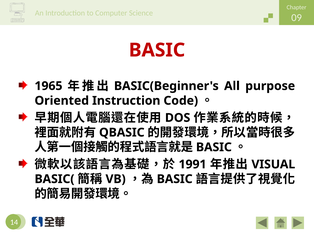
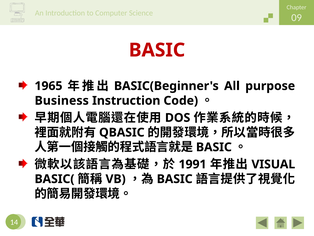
Oriented: Oriented -> Business (62, 100)
